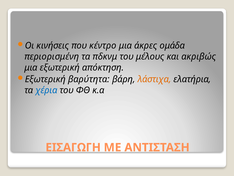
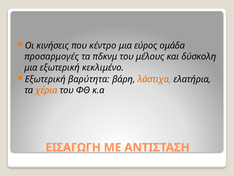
άκρες: άκρες -> εύρος (146, 45)
περιορισμένη: περιορισμένη -> προσαρμογές (52, 56)
ακριβώς: ακριβώς -> δύσκολη (199, 56)
απόκτηση: απόκτηση -> κεκλιμένο (103, 67)
χέρια colour: blue -> orange (46, 90)
